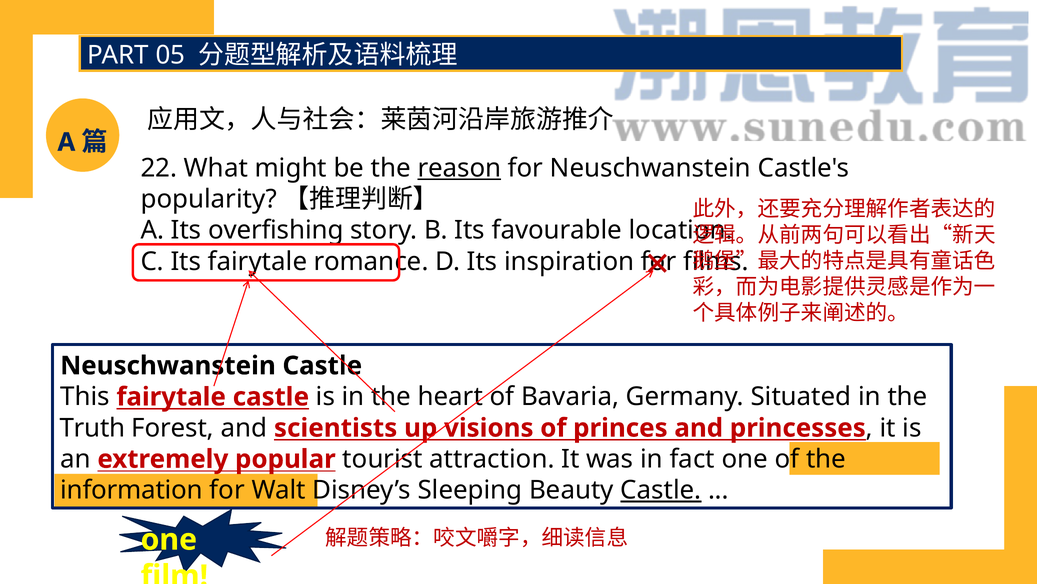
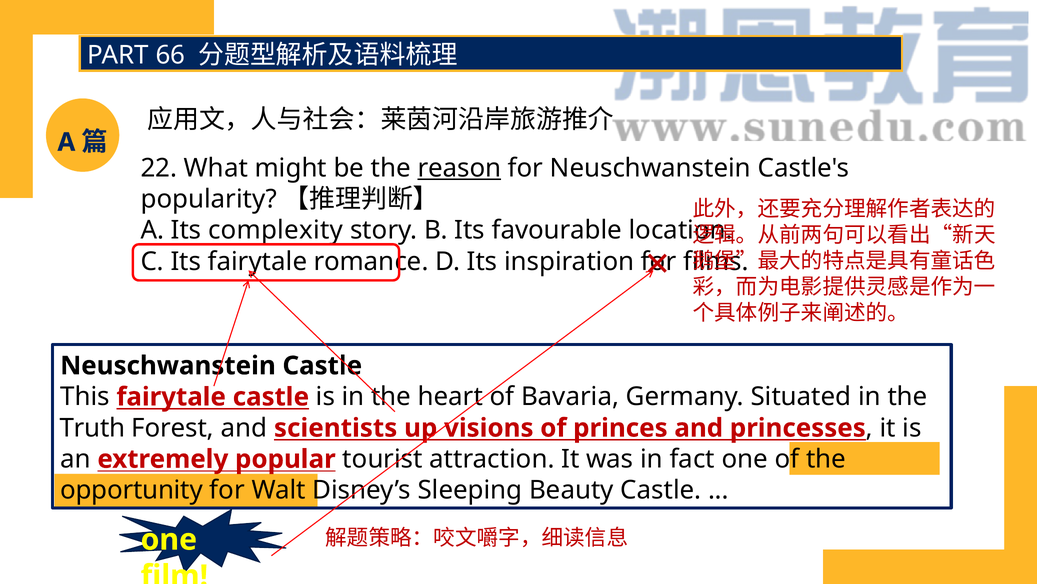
05: 05 -> 66 (170, 55)
overfishing: overfishing -> complexity (276, 230)
information: information -> opportunity (132, 490)
Castle underline: present -> none (661, 490)
